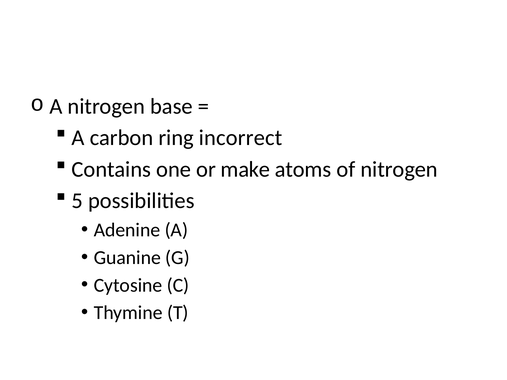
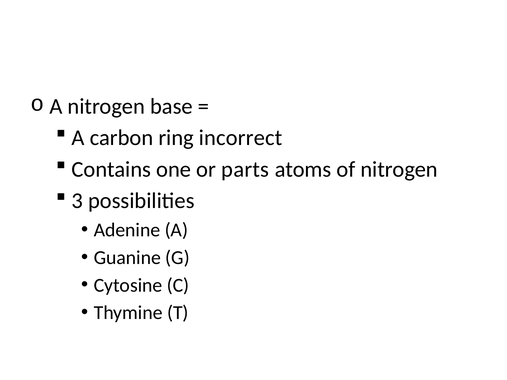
make: make -> parts (245, 169)
5: 5 -> 3 (77, 201)
